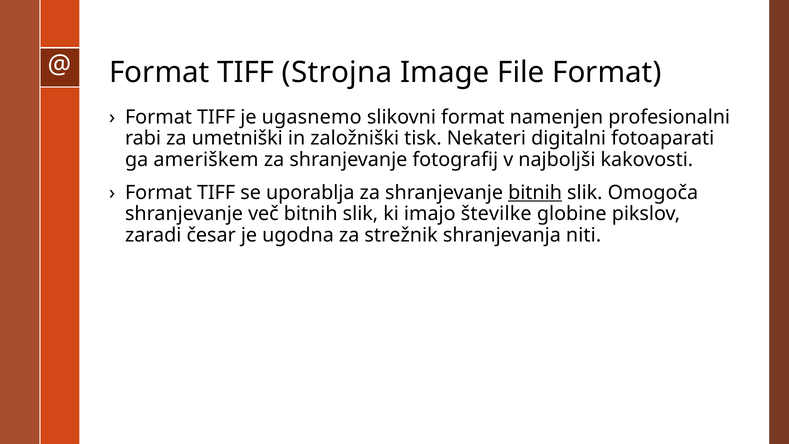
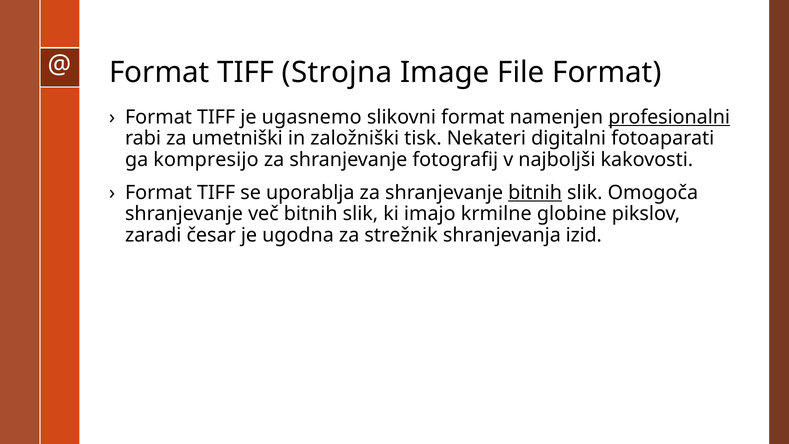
profesionalni underline: none -> present (669, 117)
ameriškem: ameriškem -> kompresijo (206, 160)
številke: številke -> krmilne (496, 214)
niti: niti -> izid (584, 235)
